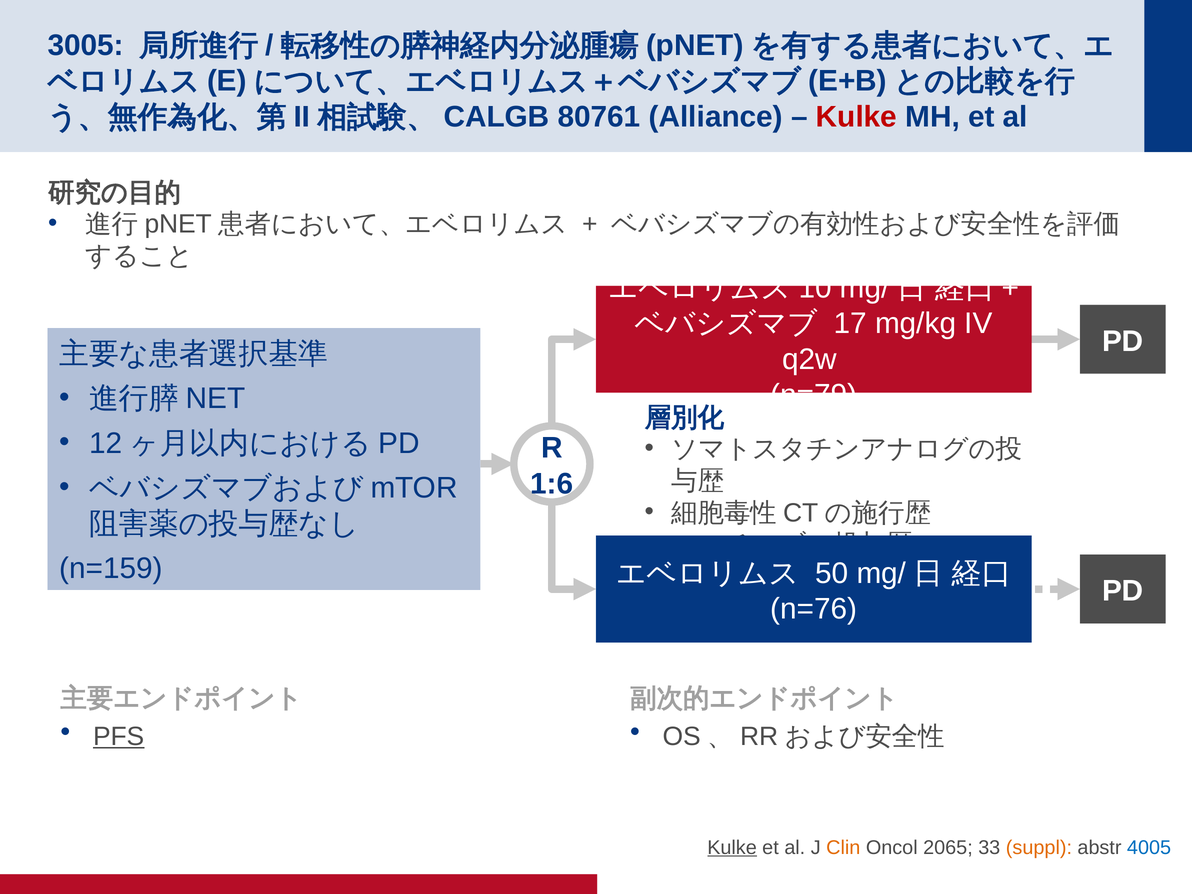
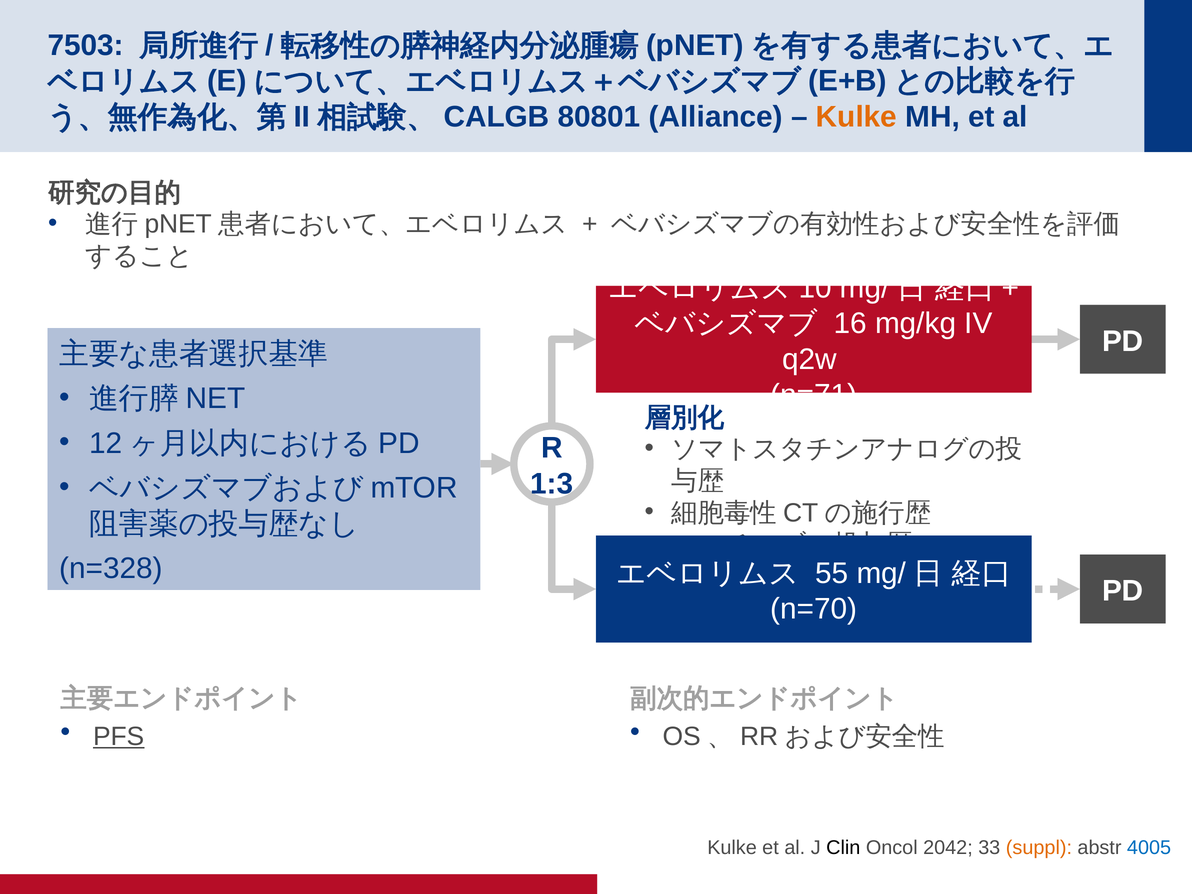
3005: 3005 -> 7503 (86, 45)
80761: 80761 -> 80801 (599, 117)
Kulke colour: red -> orange (856, 117)
17: 17 -> 16 (850, 324)
n=79: n=79 -> n=71 (814, 395)
1:6: 1:6 -> 1:3 (552, 484)
n=159: n=159 -> n=328 (111, 568)
50: 50 -> 55 (832, 573)
n=76: n=76 -> n=70 (814, 609)
Kulke underline: present -> none (732, 848)
Clin colour: orange -> black (843, 848)
2065: 2065 -> 2042 (948, 848)
